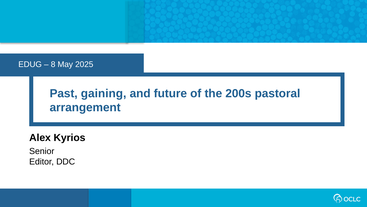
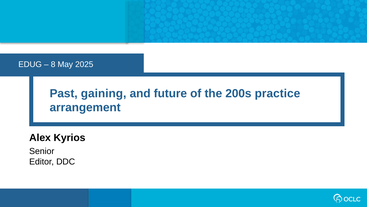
pastoral: pastoral -> practice (277, 93)
